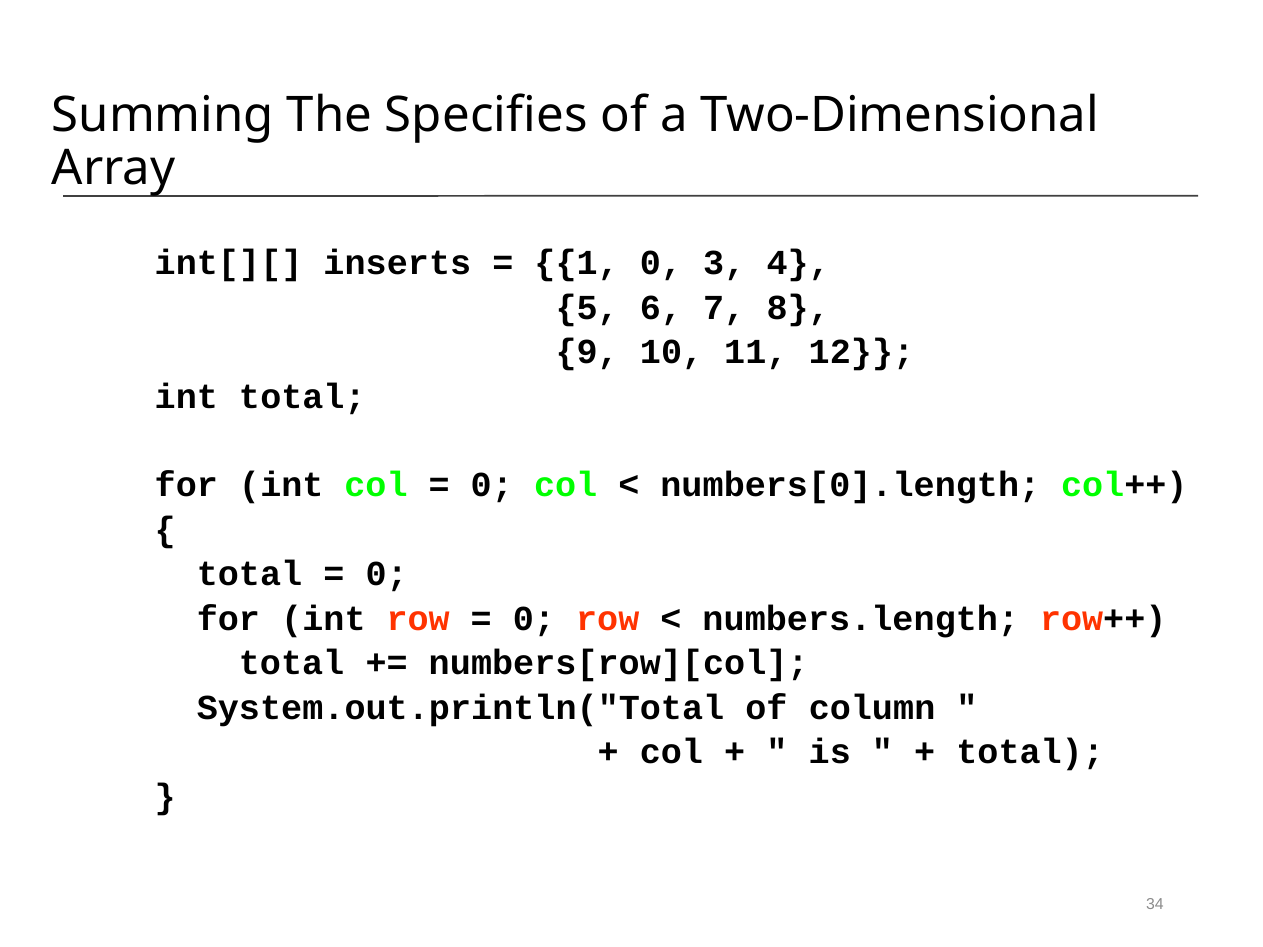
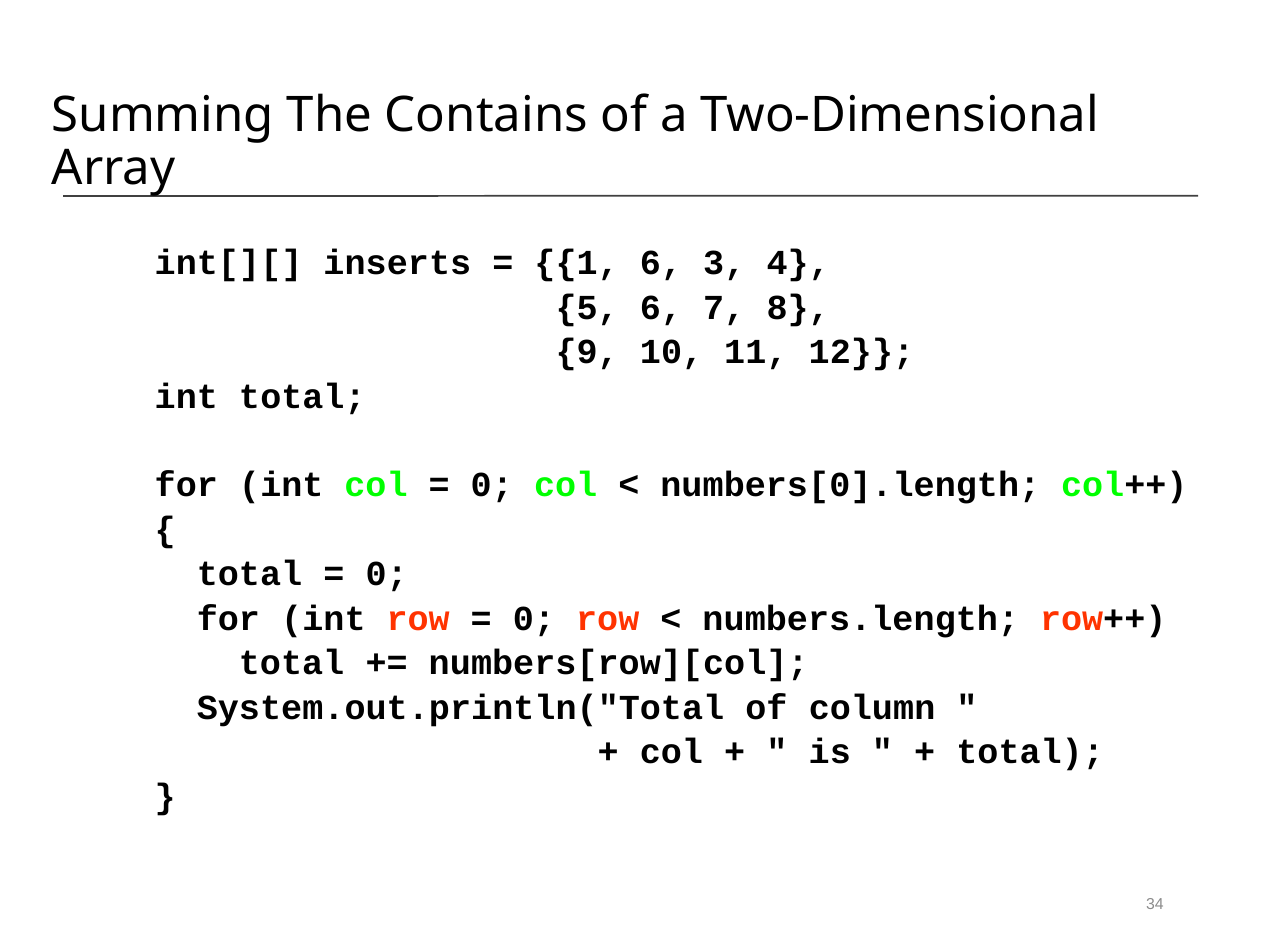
Specifies: Specifies -> Contains (486, 115)
1 0: 0 -> 6 (661, 263)
